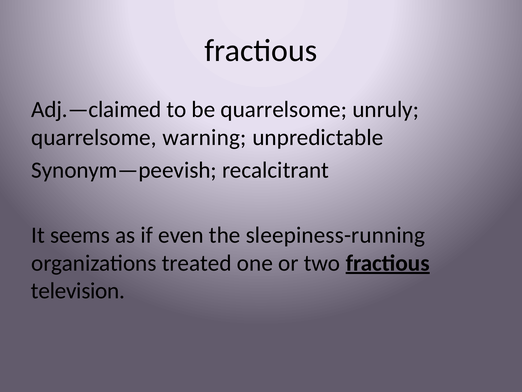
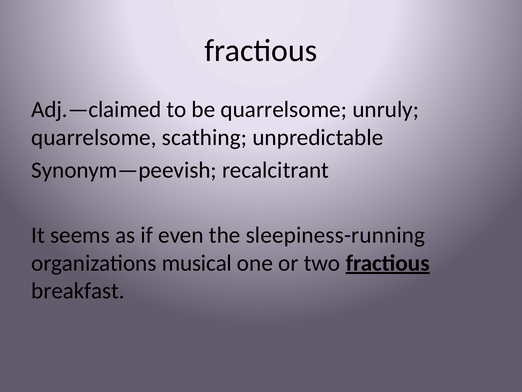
warning: warning -> scathing (205, 137)
treated: treated -> musical (197, 263)
television: television -> breakfast (78, 291)
